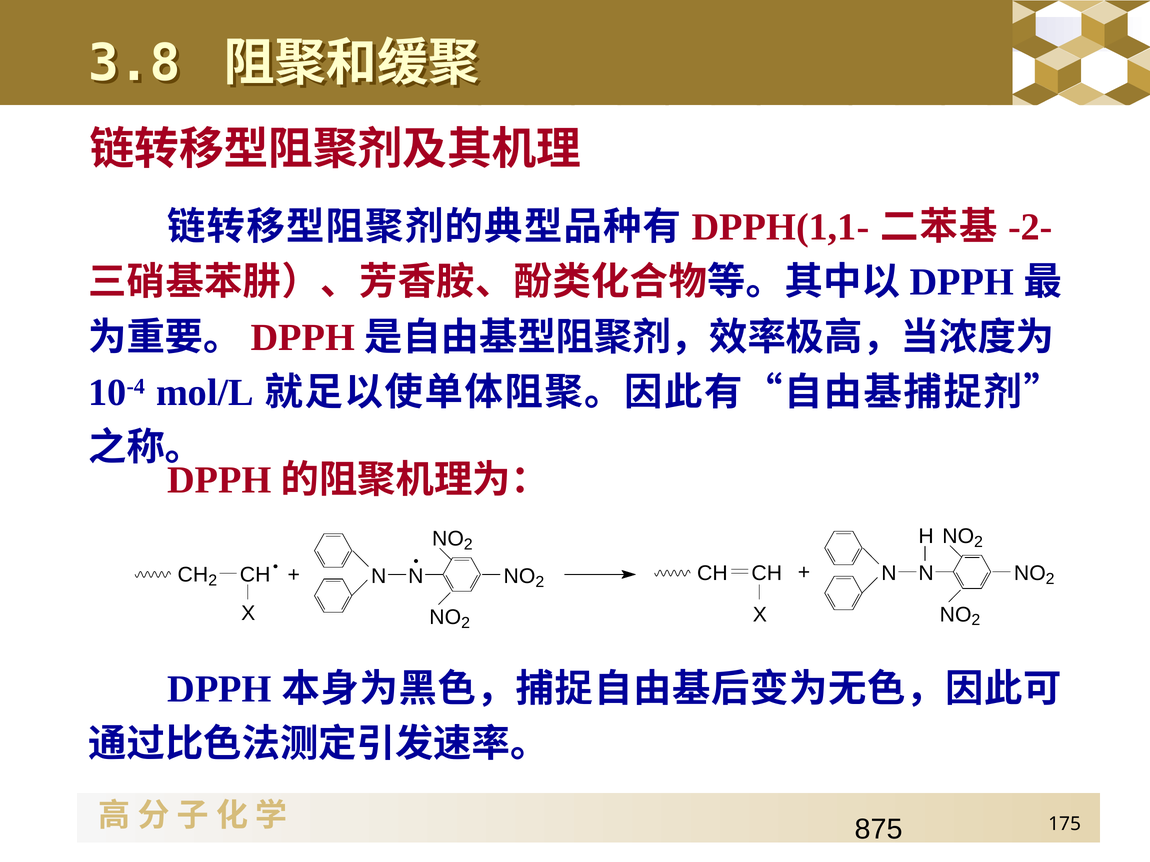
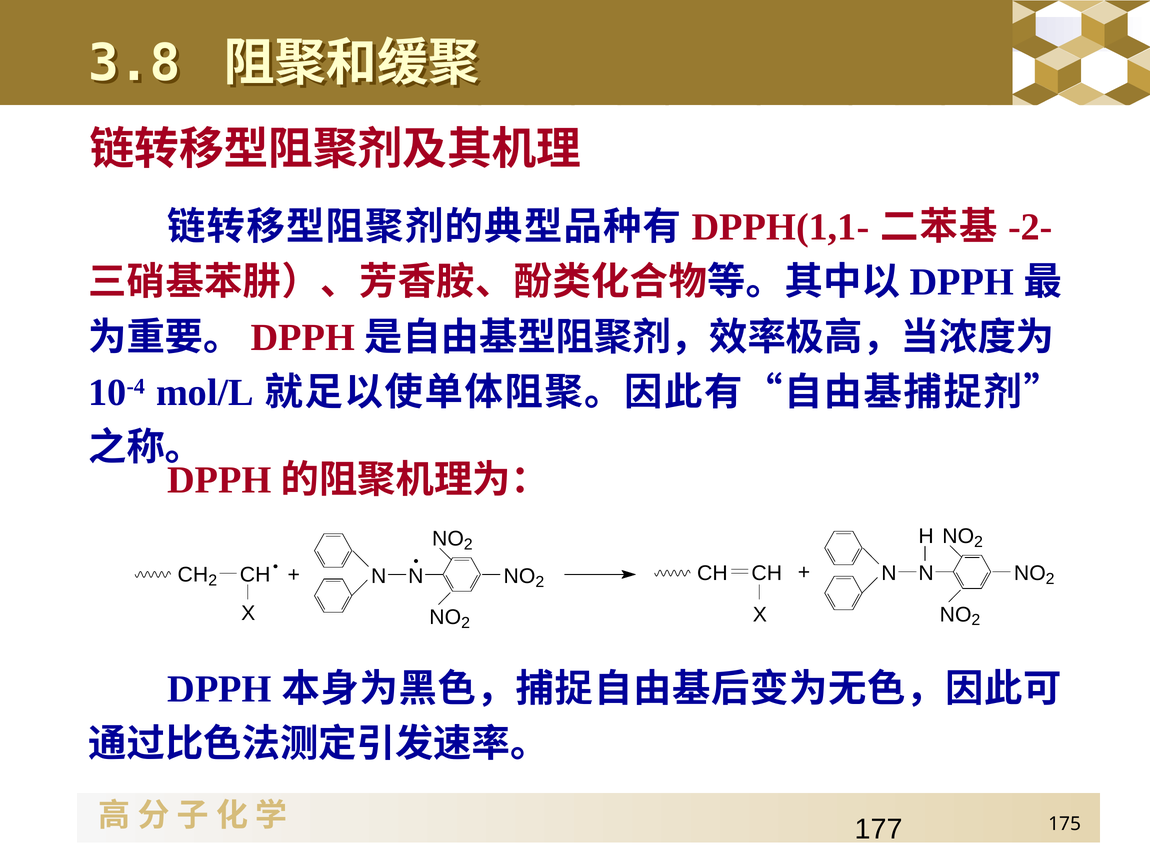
875: 875 -> 177 (879, 830)
